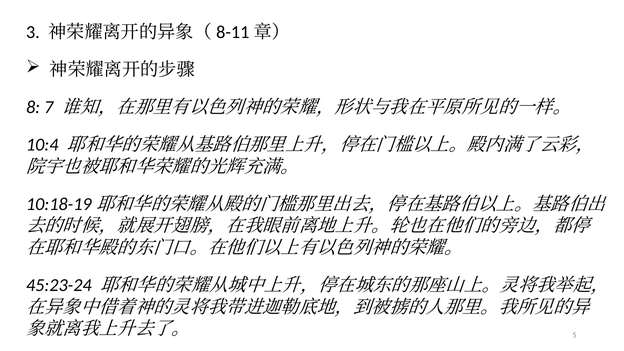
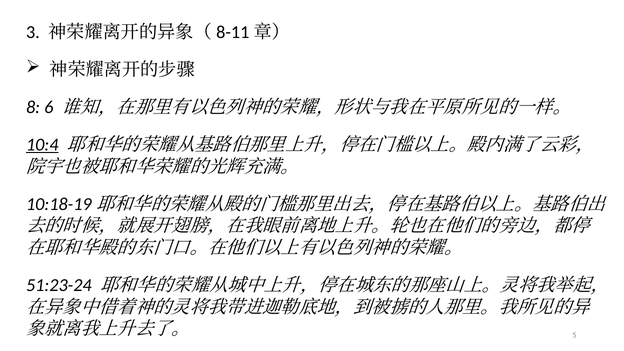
7: 7 -> 6 (49, 107)
10:4 underline: none -> present (42, 145)
45:23-24: 45:23-24 -> 51:23-24 (59, 285)
